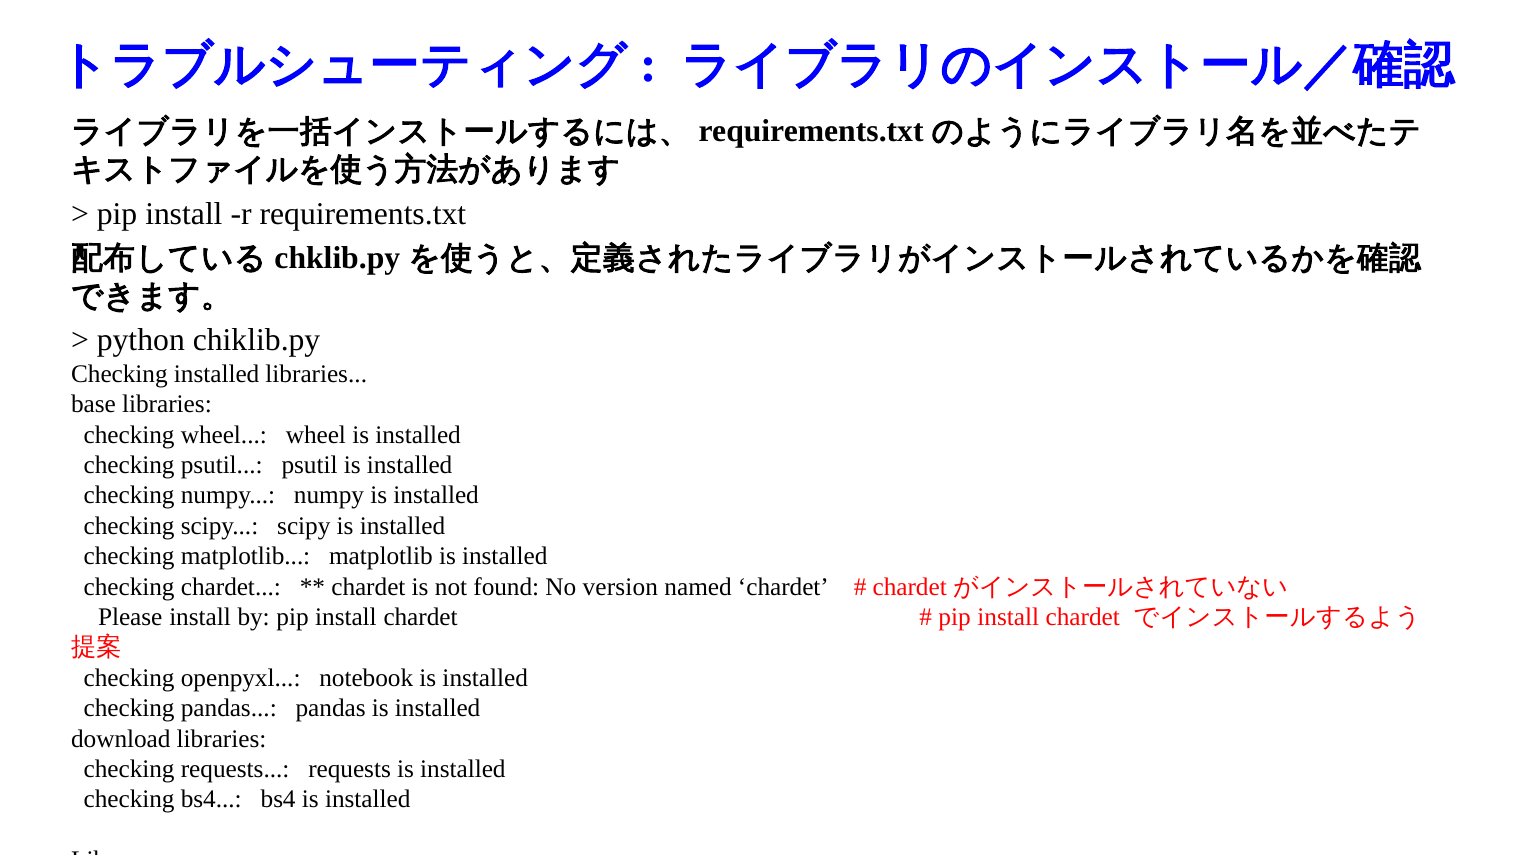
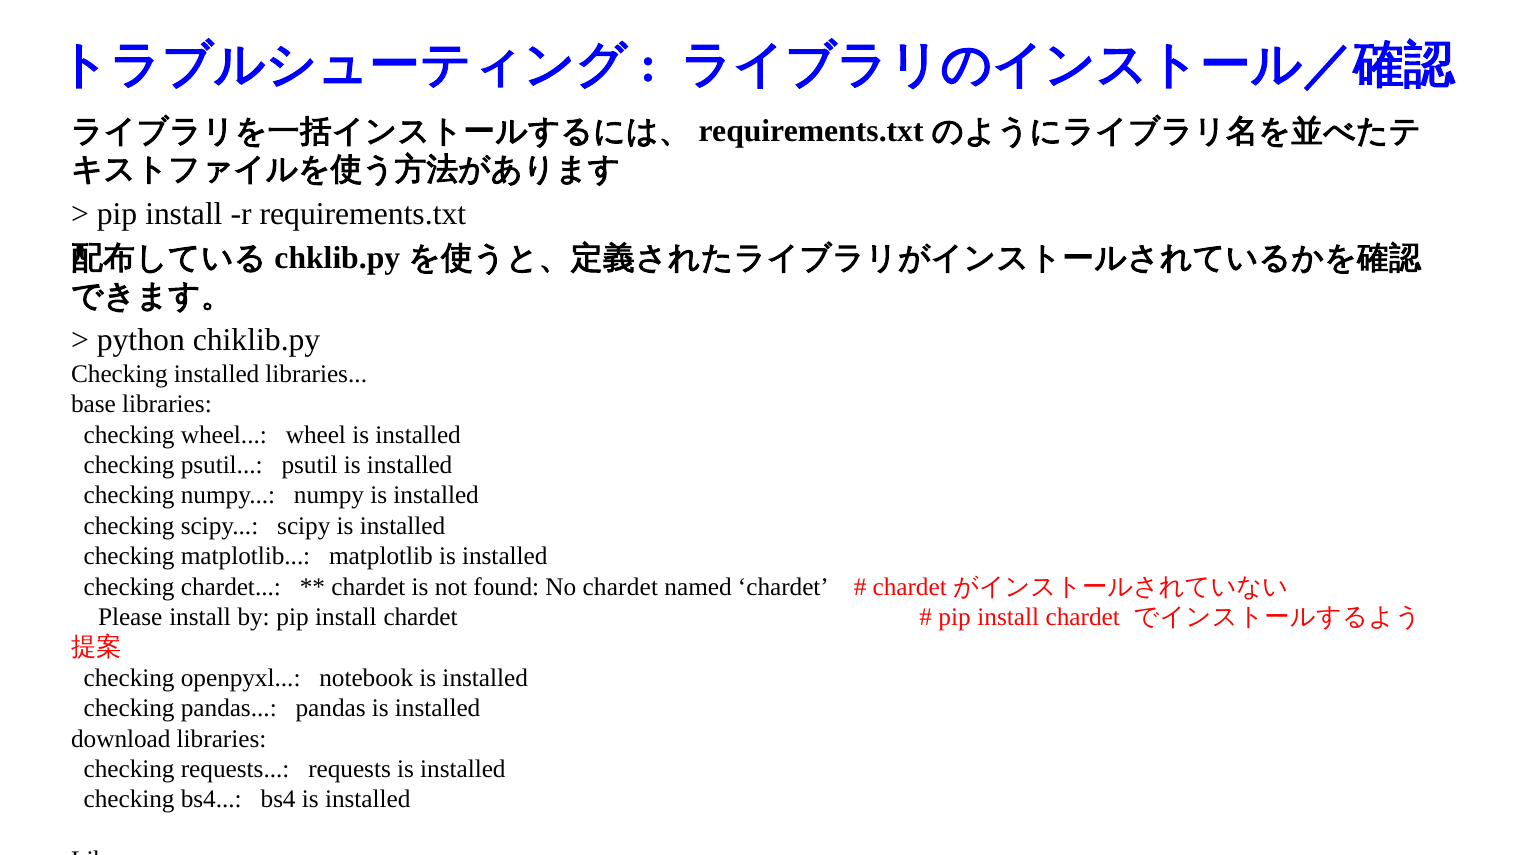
No version: version -> chardet (620, 586)
